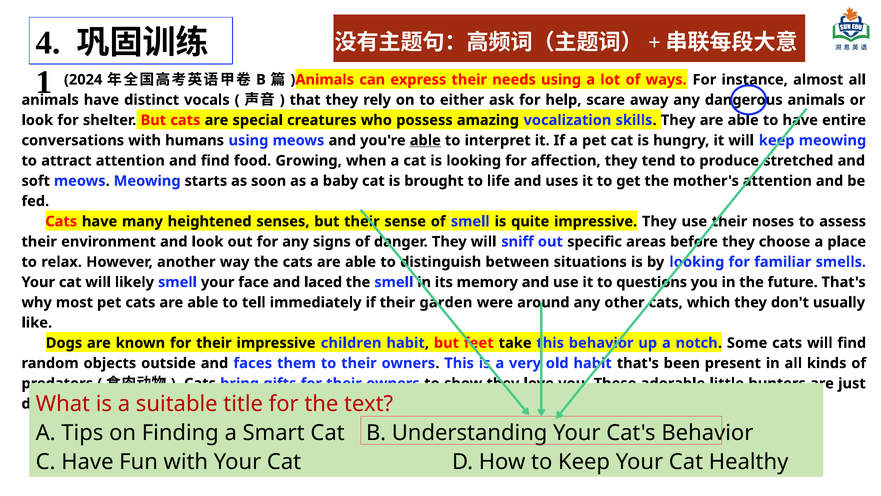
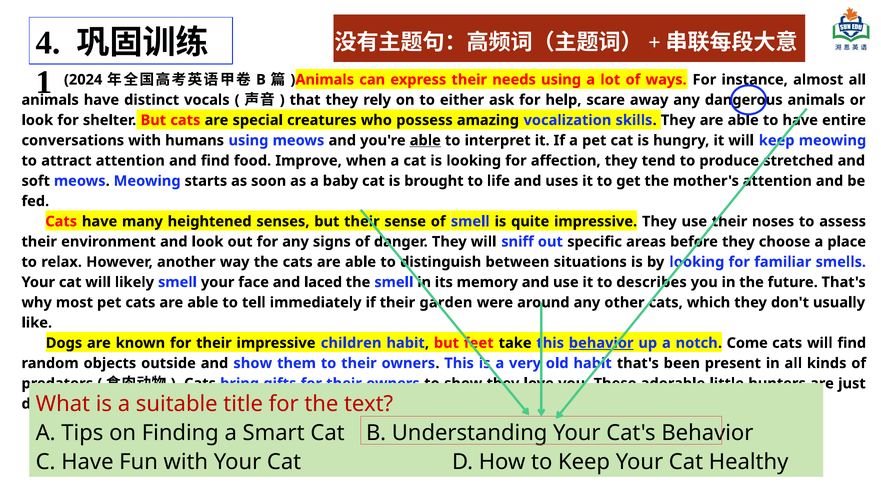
Growing: Growing -> Improve (309, 161)
questions: questions -> describes (652, 282)
behavior underline: none -> present (601, 343)
Some: Some -> Come (747, 343)
and faces: faces -> show (253, 363)
